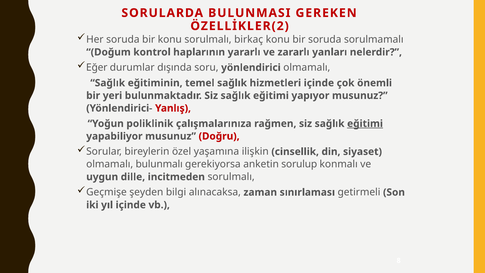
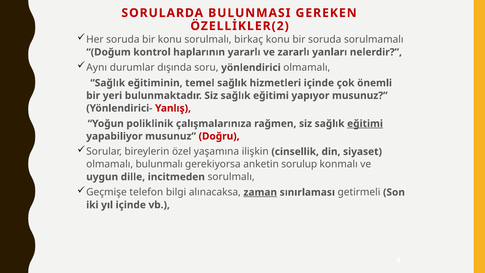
Eğer: Eğer -> Aynı (97, 68)
şeyden: şeyden -> telefon (146, 192)
zaman underline: none -> present (260, 192)
